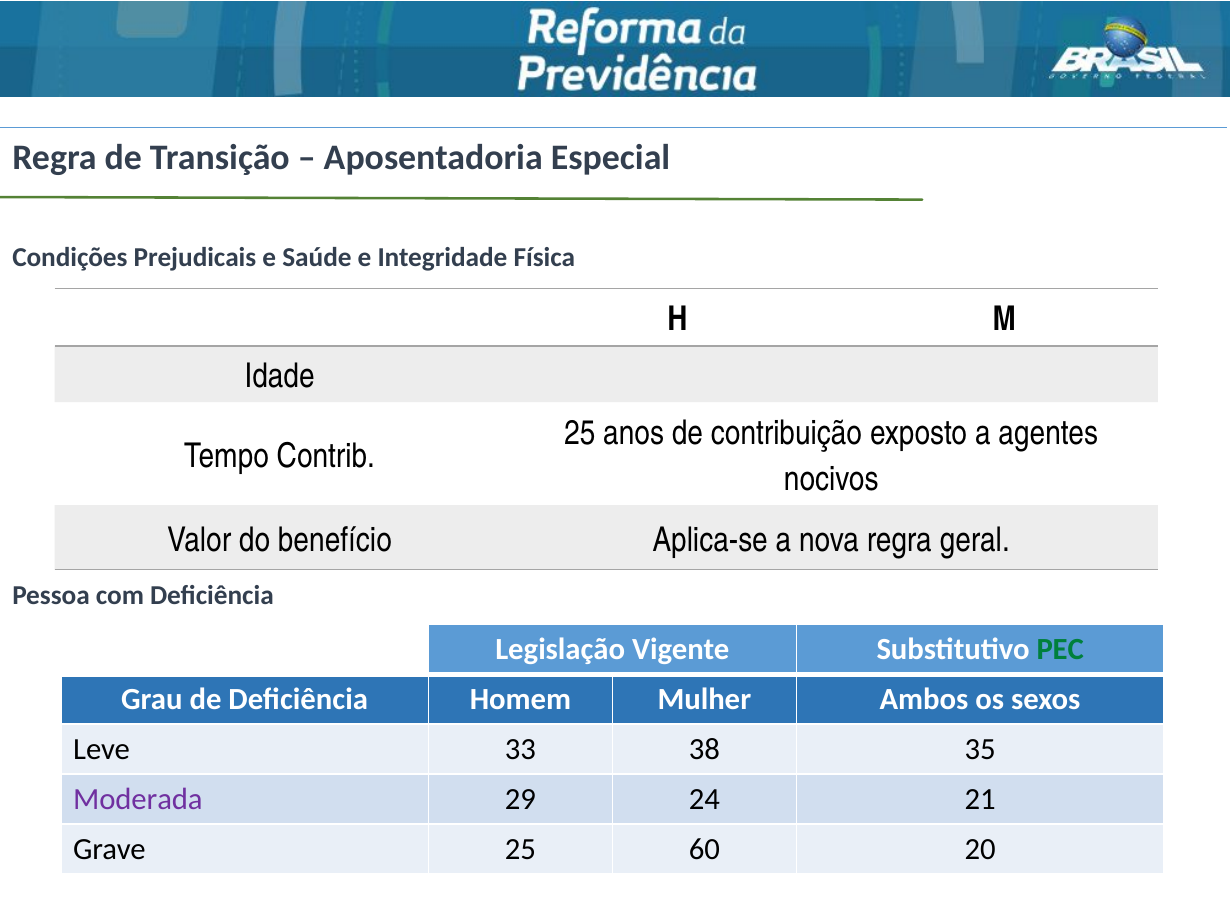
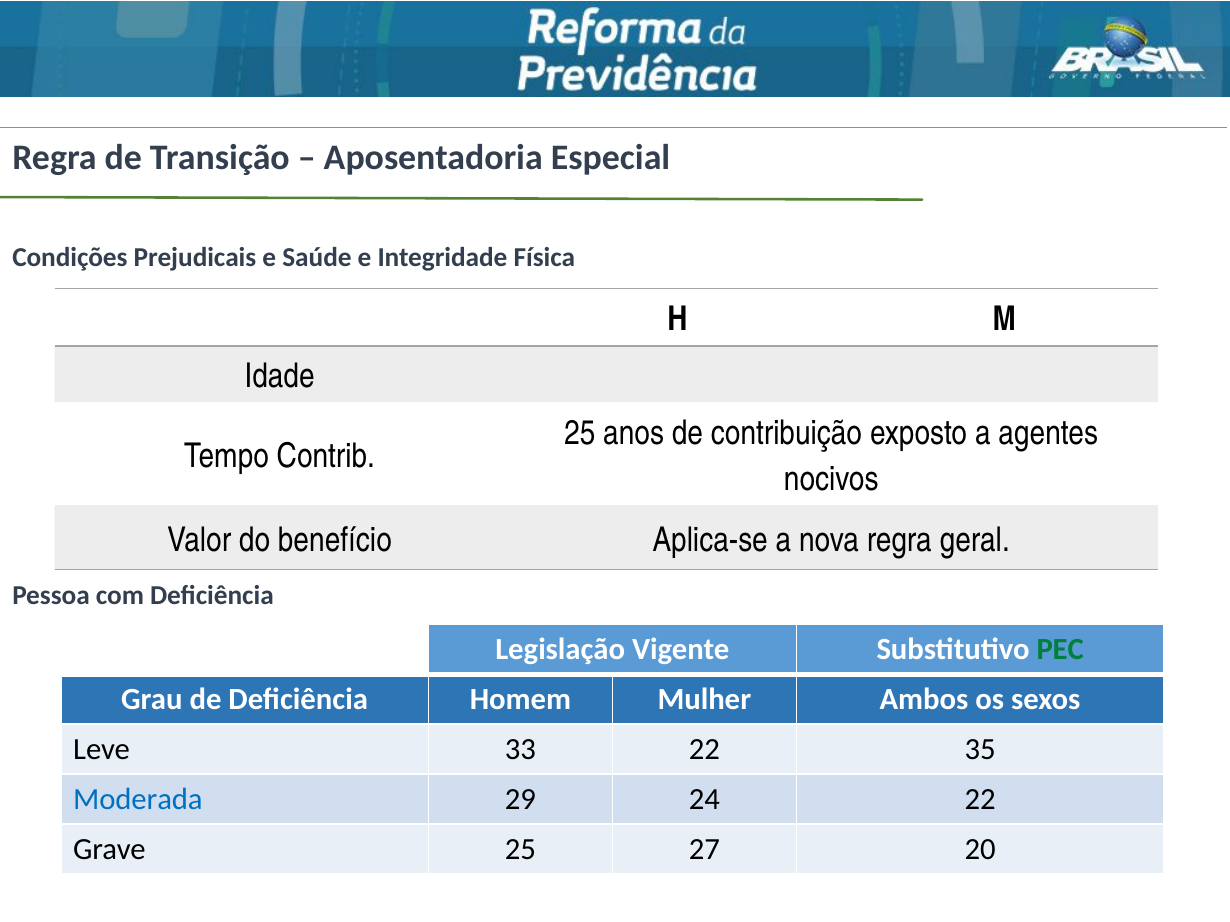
33 38: 38 -> 22 (704, 750)
Moderada colour: purple -> blue (138, 800)
24 21: 21 -> 22 (980, 800)
60: 60 -> 27 (704, 850)
